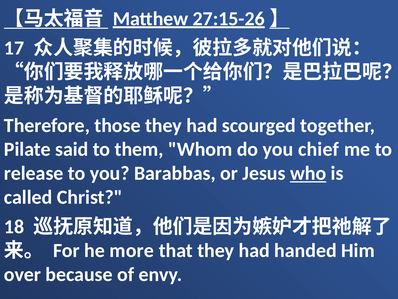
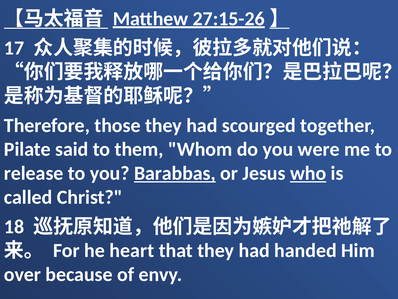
chief: chief -> were (319, 149)
Barabbas underline: none -> present (175, 173)
more: more -> heart (132, 250)
